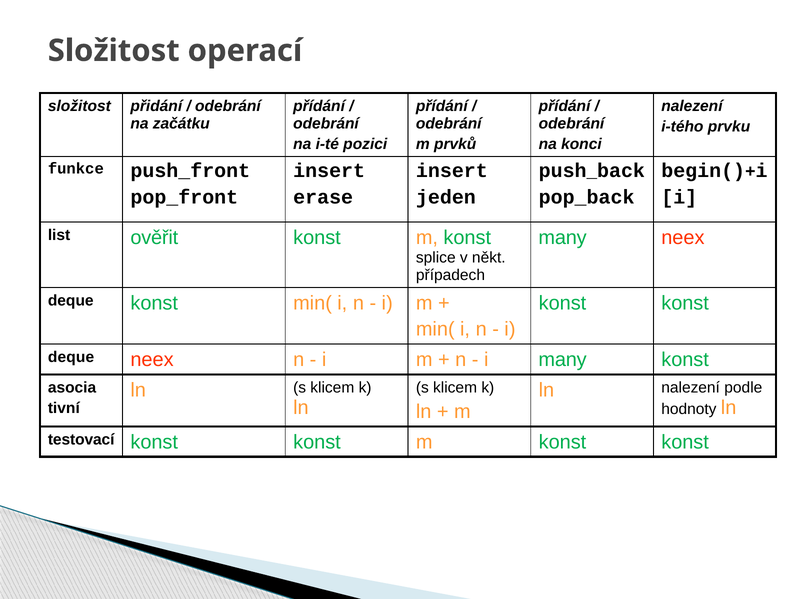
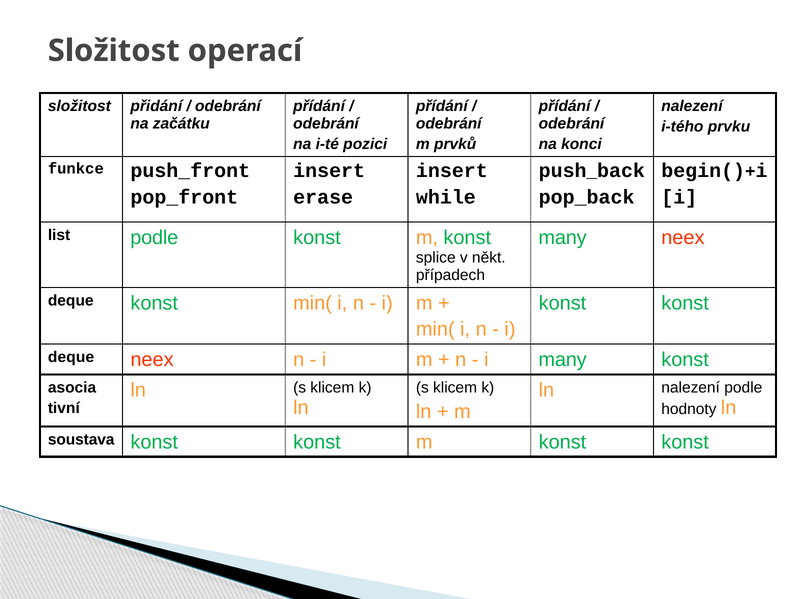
jeden: jeden -> while (446, 197)
list ověřit: ověřit -> podle (154, 238)
testovací: testovací -> soustava (81, 439)
